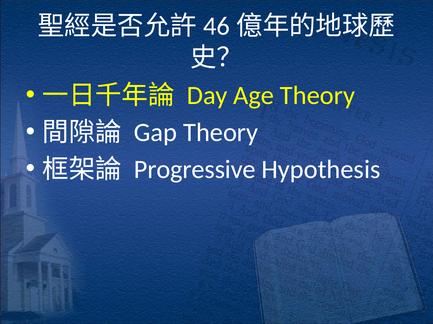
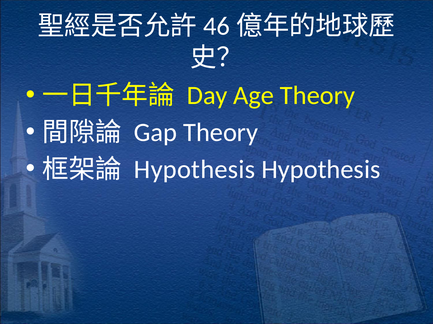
Progressive: Progressive -> Hypothesis (195, 170)
